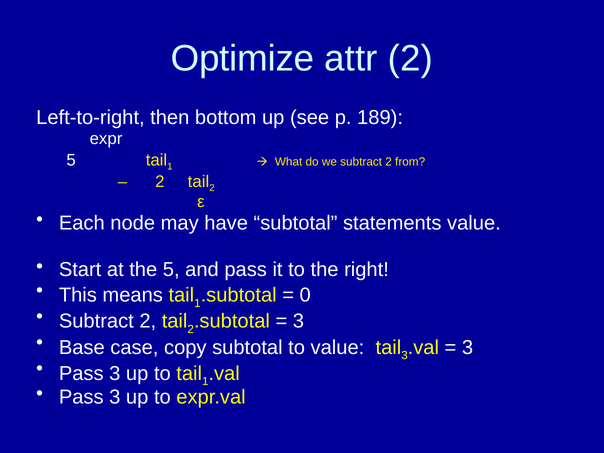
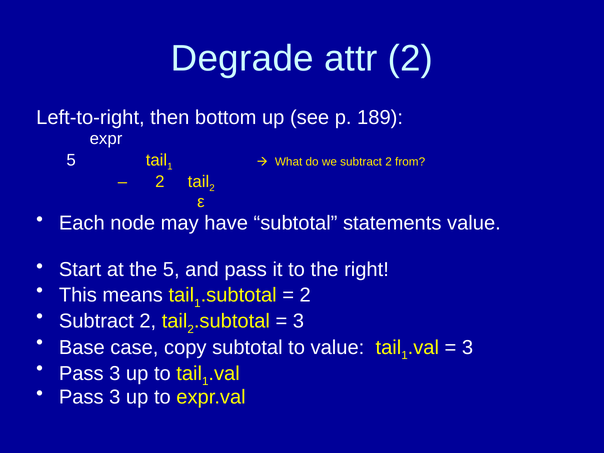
Optimize: Optimize -> Degrade (242, 58)
0: 0 -> 2 (305, 295)
3: 3 -> 1 (405, 355)
